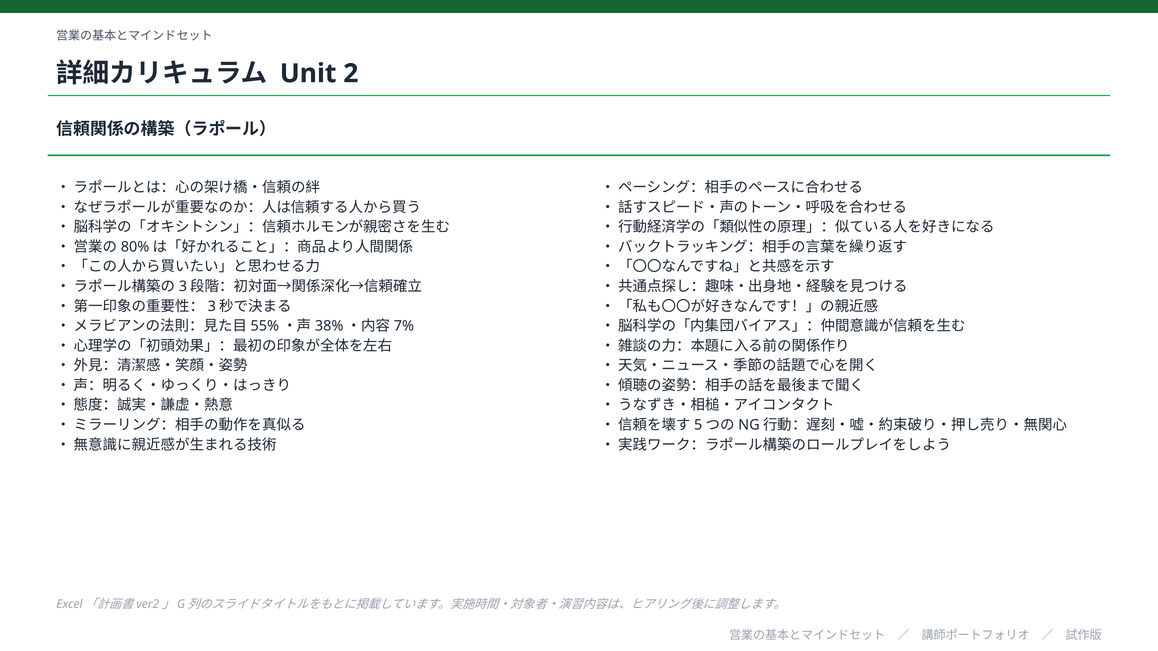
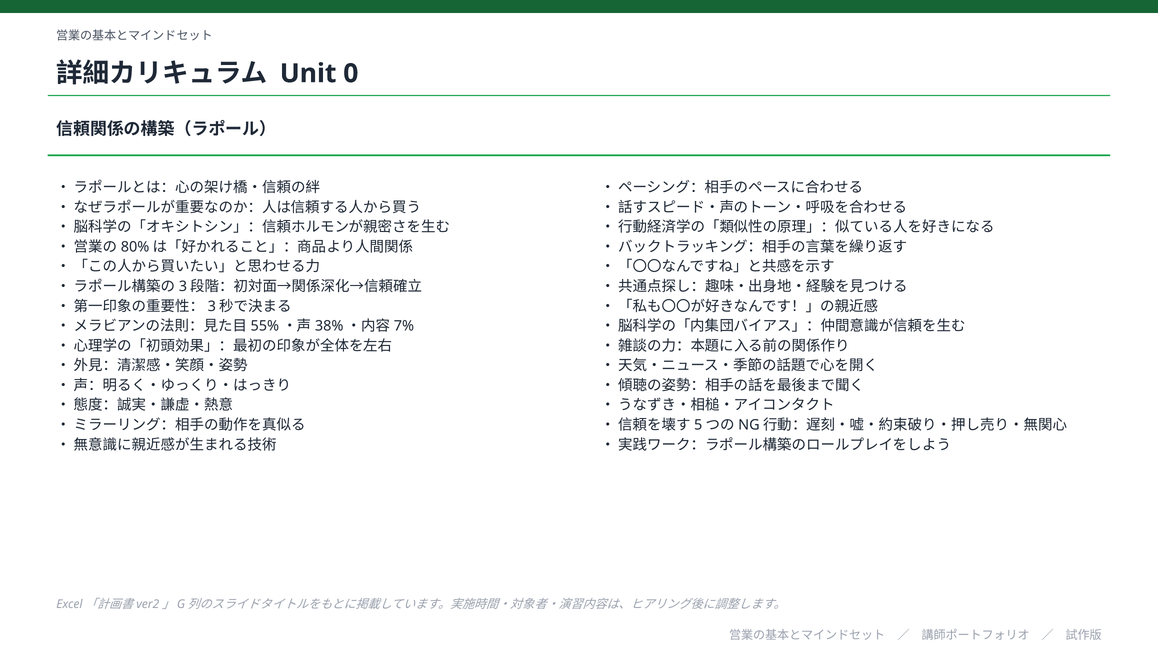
2: 2 -> 0 (351, 74)
